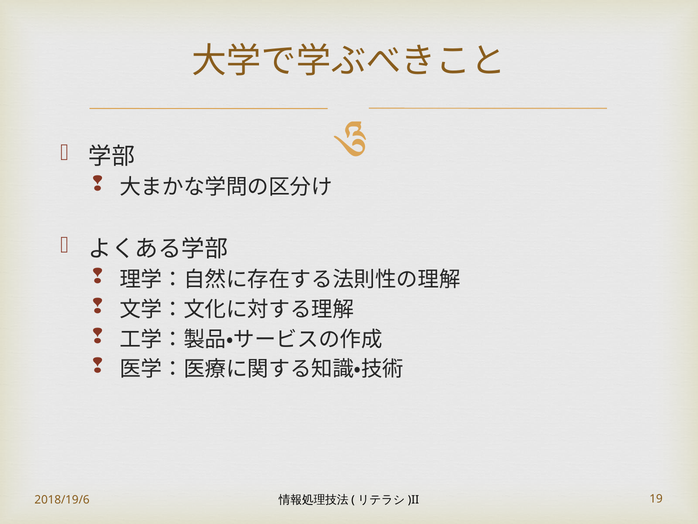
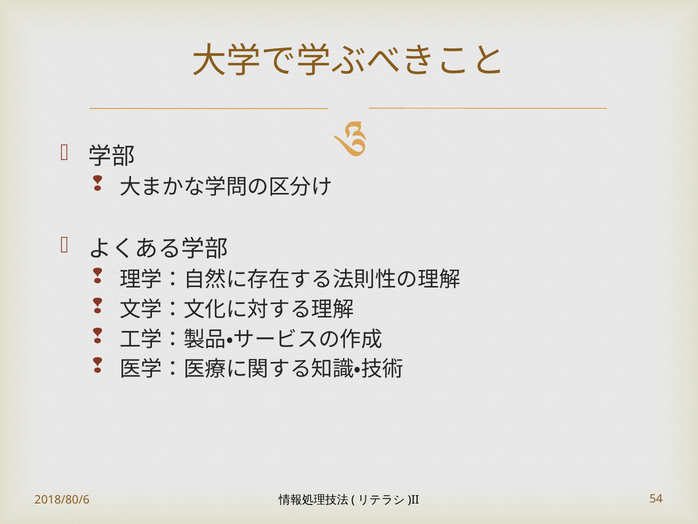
2018/19/6: 2018/19/6 -> 2018/80/6 (62, 500)
19: 19 -> 54 (656, 499)
